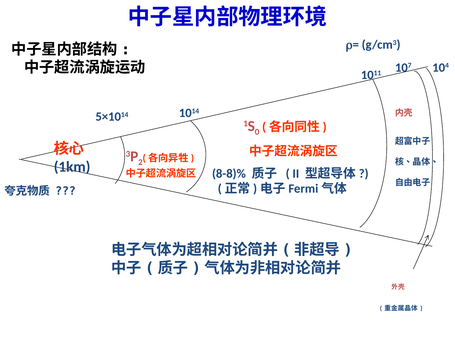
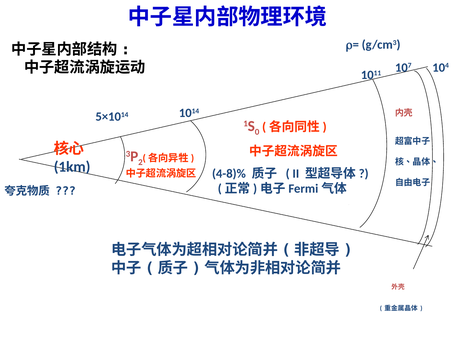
8-8)%: 8-8)% -> 4-8)% (229, 174)
